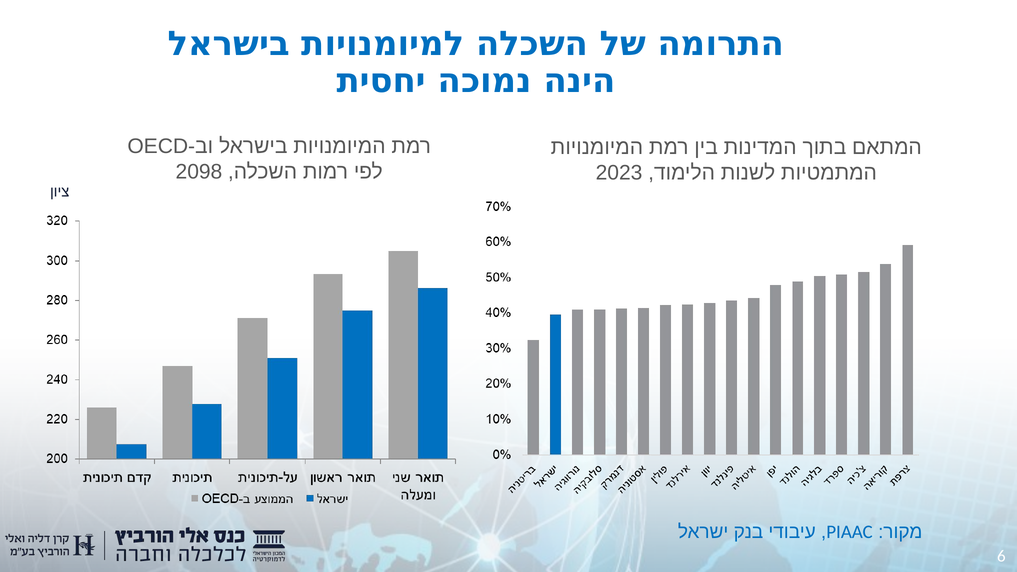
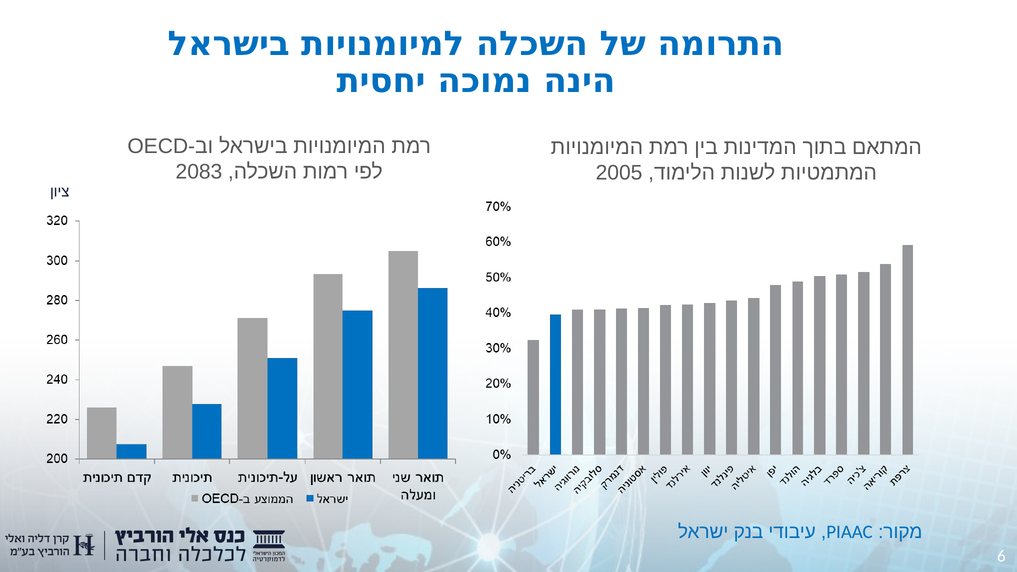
2098: 2098 -> 2083 (199, 172)
2023: 2023 -> 2005 (619, 173)
